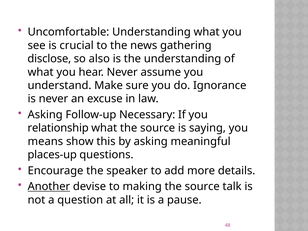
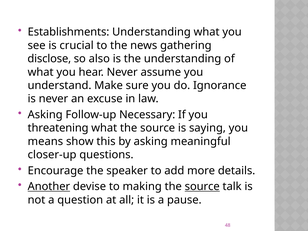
Uncomfortable: Uncomfortable -> Establishments (68, 32)
relationship: relationship -> threatening (58, 128)
places-up: places-up -> closer-up (52, 155)
source underline: none -> present (202, 187)
